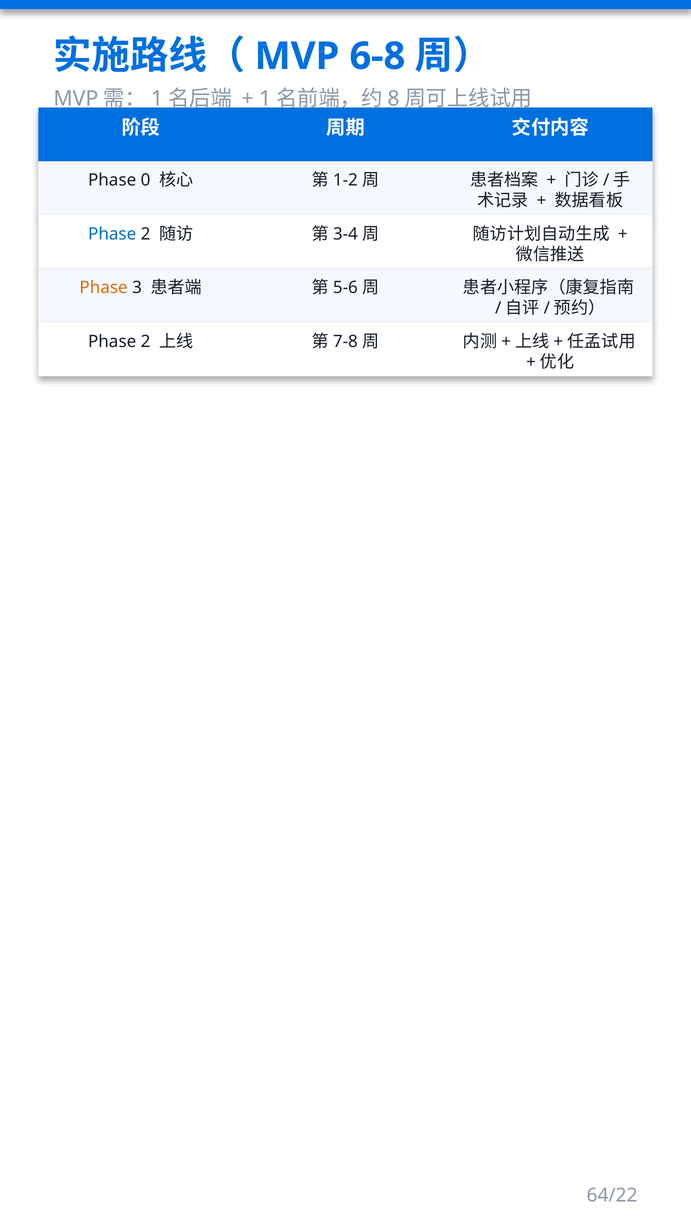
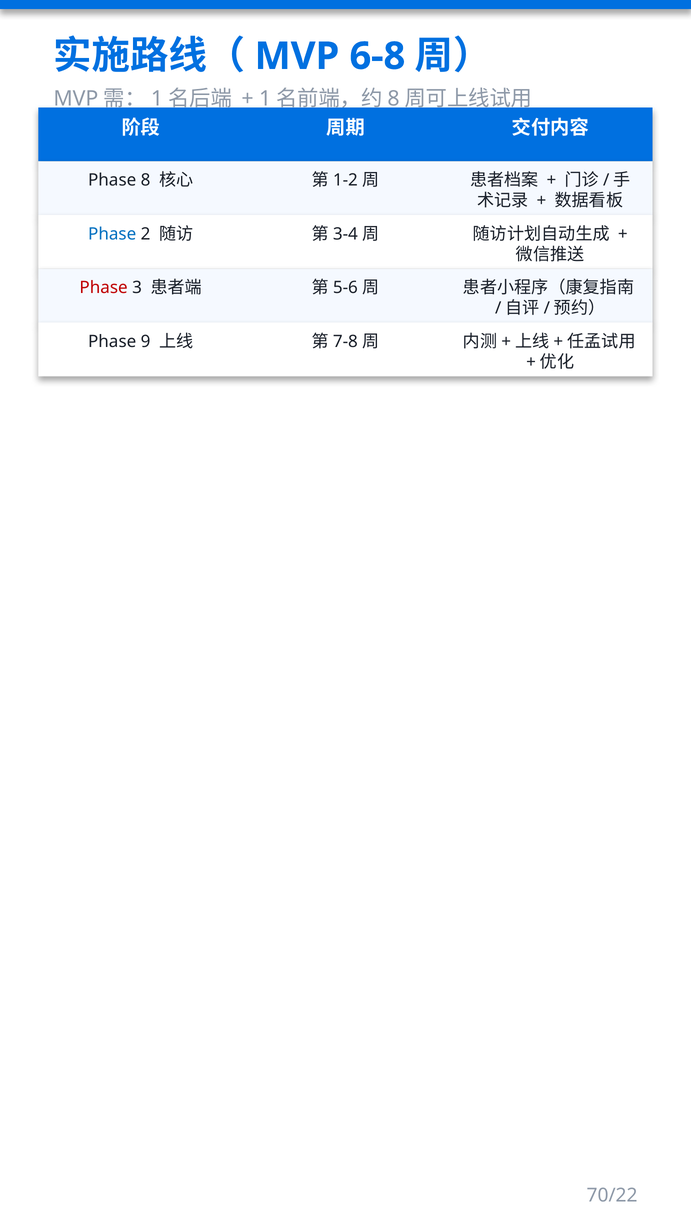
0: 0 -> 8 (146, 180)
Phase colour: orange -> red (104, 288)
2: 2 -> 9 (146, 341)
64/22: 64/22 -> 70/22 (612, 1195)
